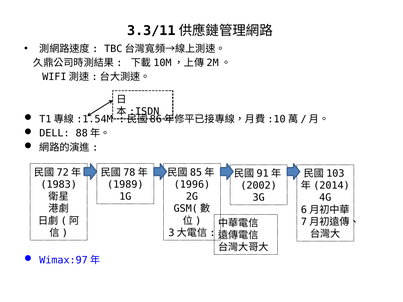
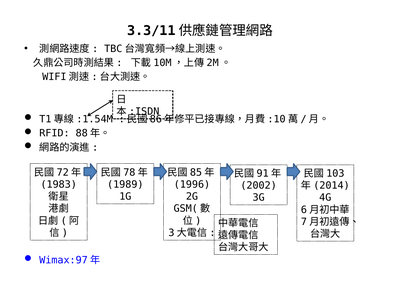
DELL: DELL -> RFID (54, 133)
